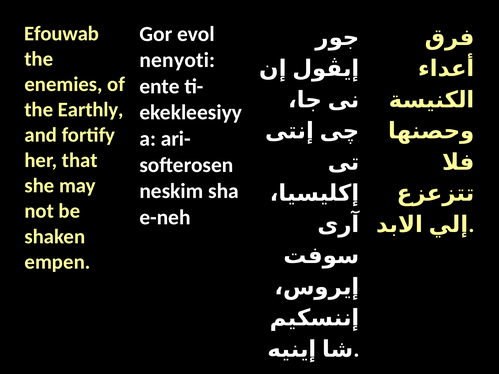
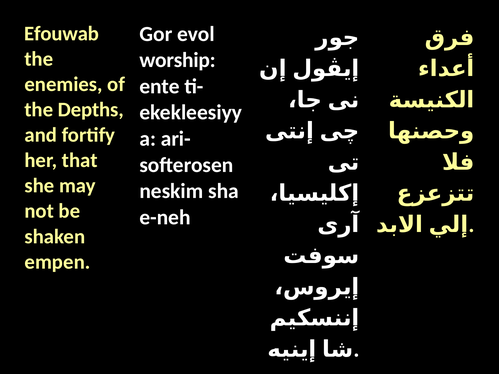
nenyoti: nenyoti -> worship (178, 60)
Earthly: Earthly -> Depths (91, 110)
